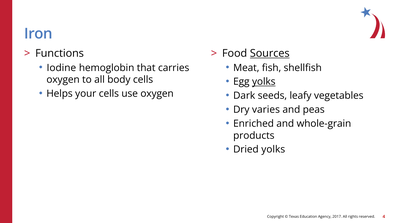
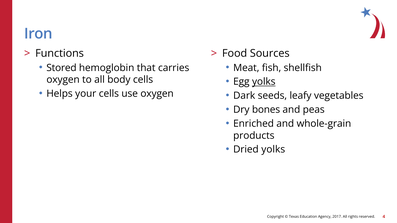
Sources underline: present -> none (270, 53)
Iodine: Iodine -> Stored (61, 68)
varies: varies -> bones (266, 110)
